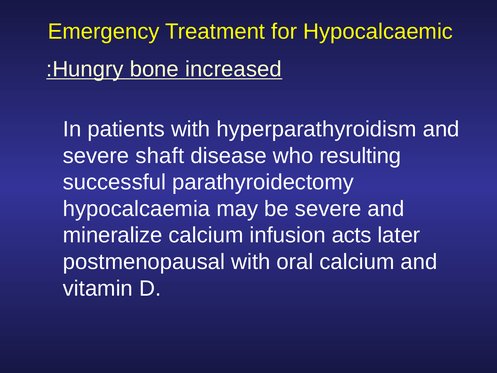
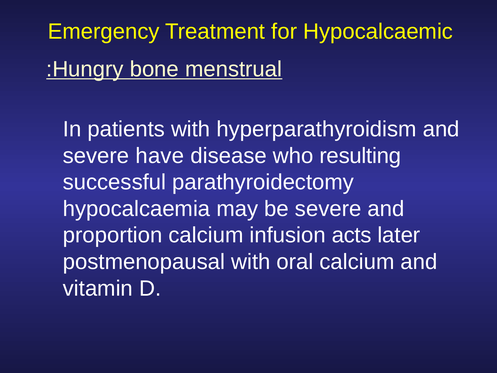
increased: increased -> menstrual (234, 69)
shaft: shaft -> have (160, 156)
mineralize: mineralize -> proportion (113, 235)
